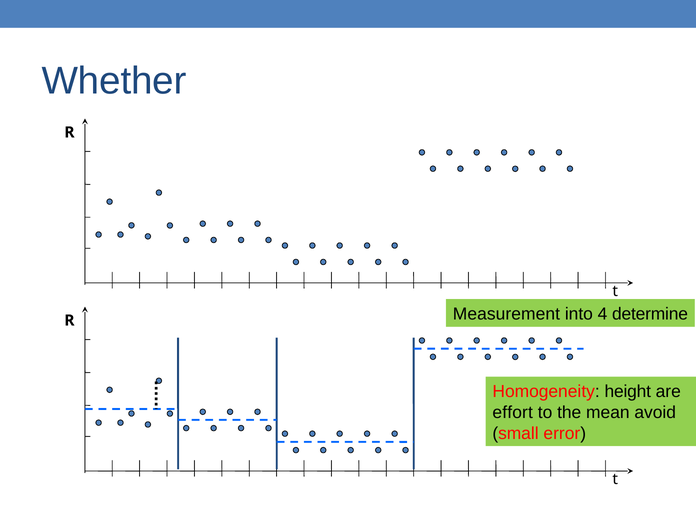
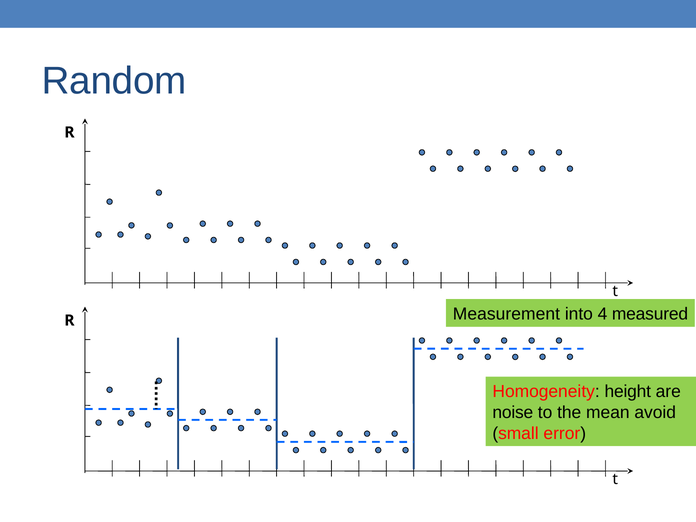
Whether: Whether -> Random (114, 81)
determine: determine -> measured (650, 314)
effort: effort -> noise (513, 413)
